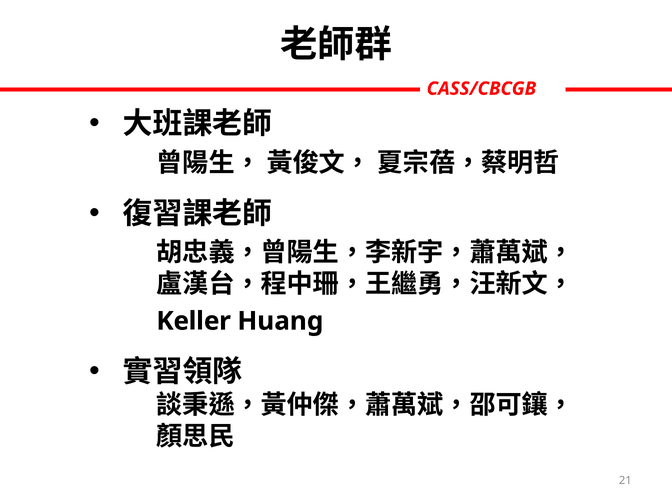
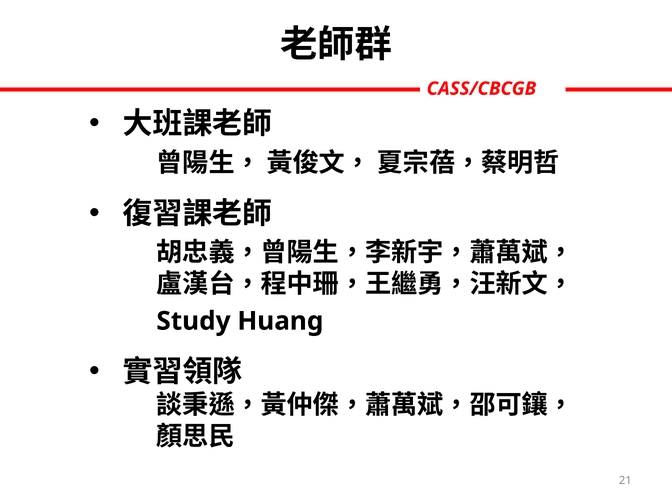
Keller: Keller -> Study (193, 321)
